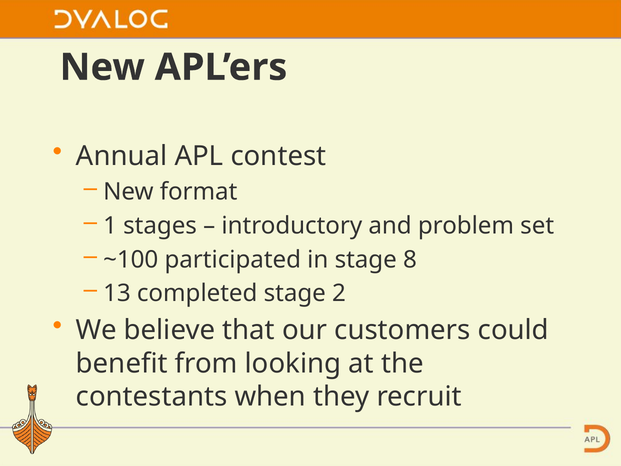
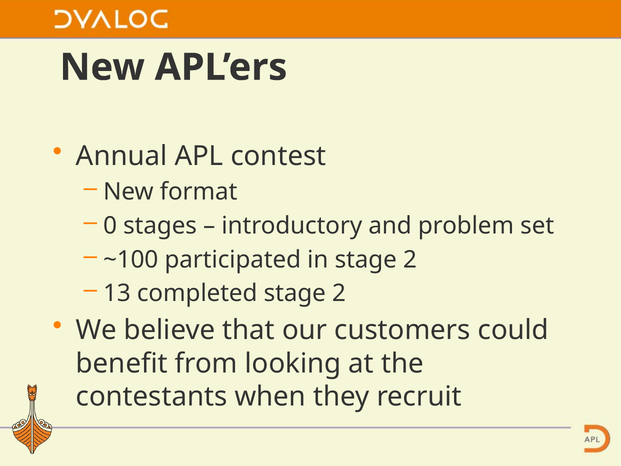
1: 1 -> 0 (110, 226)
in stage 8: 8 -> 2 (410, 259)
